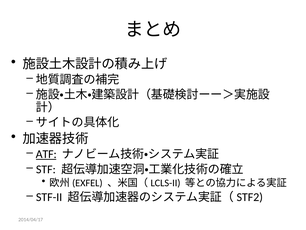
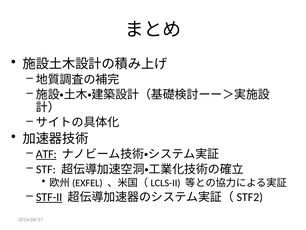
STF-II underline: none -> present (49, 197)
